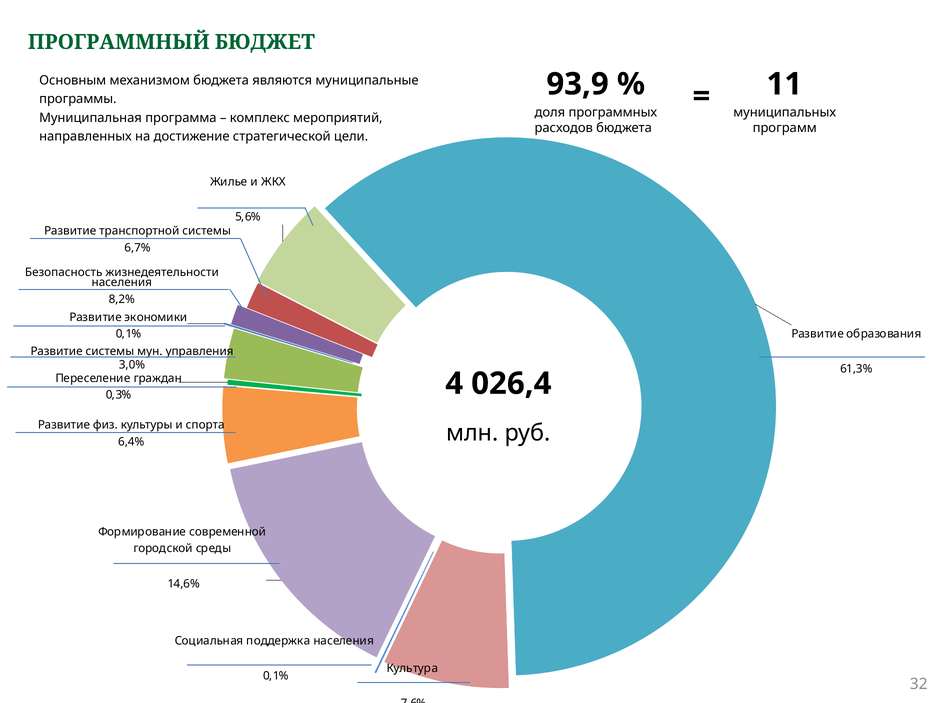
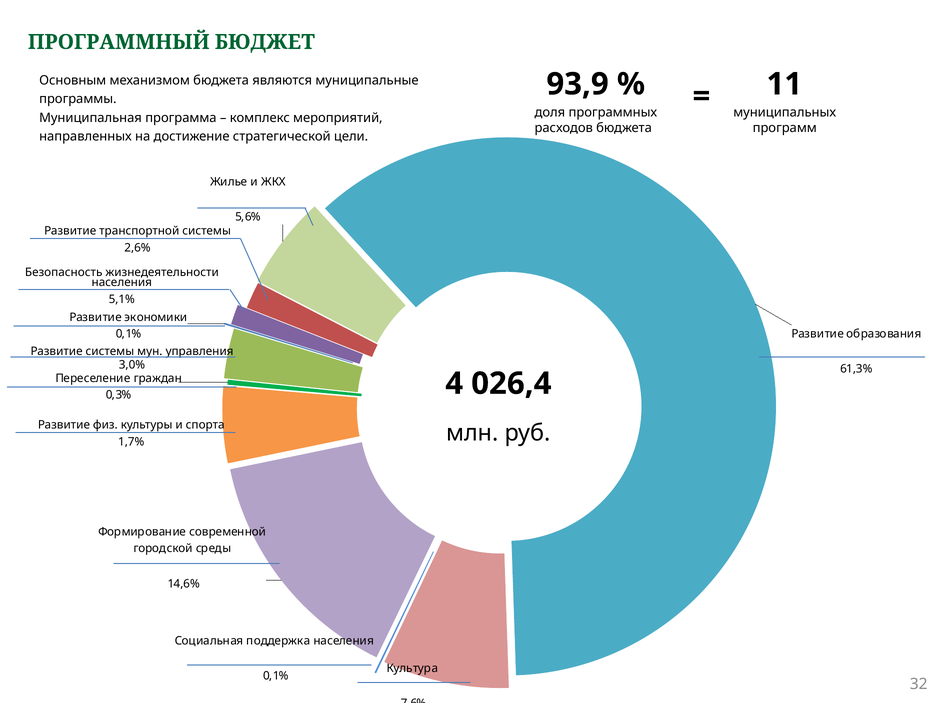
6,7%: 6,7% -> 2,6% (137, 248)
8,2%: 8,2% -> 5,1% (122, 299)
6,4%: 6,4% -> 1,7% (131, 441)
